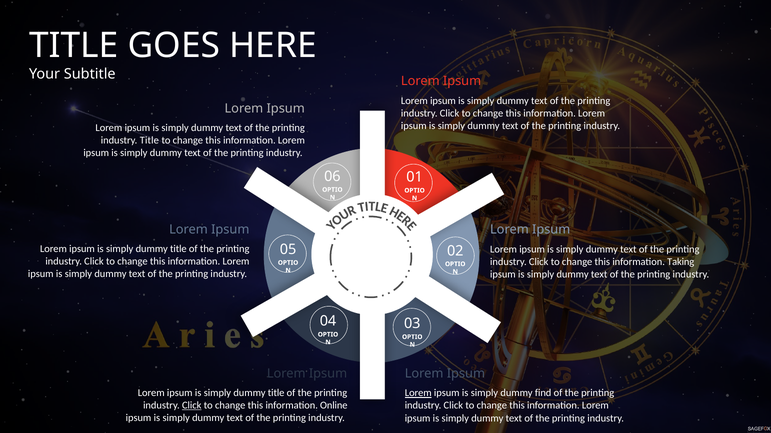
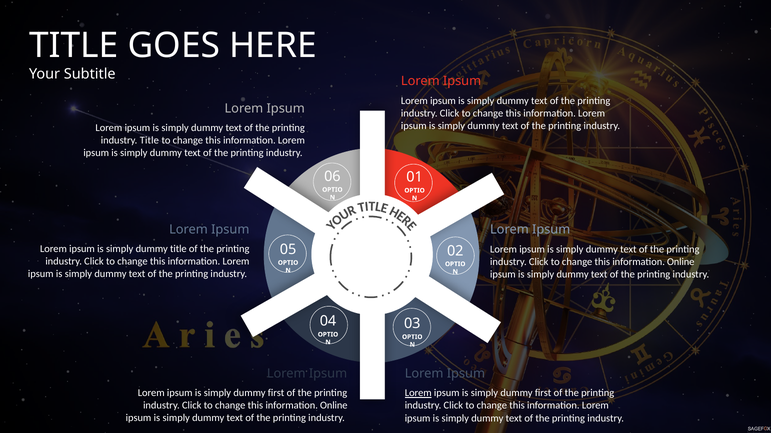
Taking: Taking -> Online (681, 262)
title: title -> first (276, 394)
find: find -> first (543, 394)
Click underline: present -> none (192, 406)
